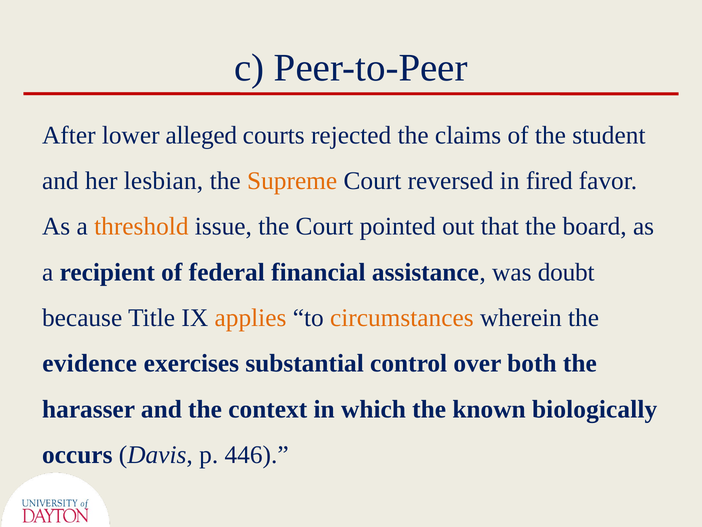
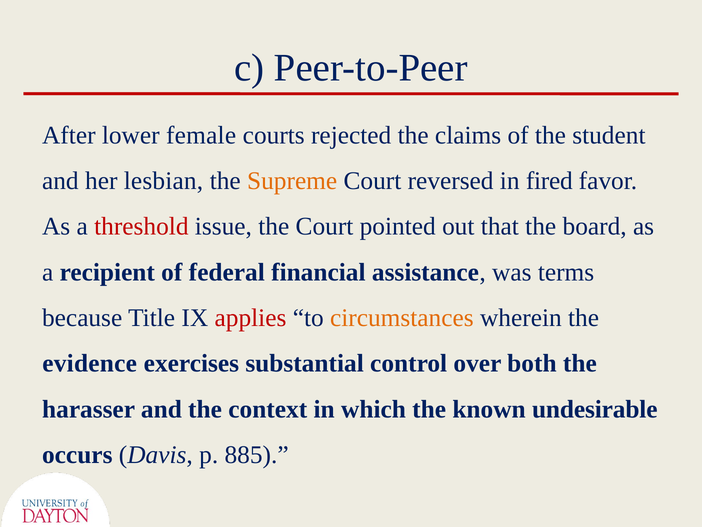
alleged: alleged -> female (201, 135)
threshold colour: orange -> red (141, 226)
doubt: doubt -> terms (566, 272)
applies colour: orange -> red (250, 318)
biologically: biologically -> undesirable (595, 409)
446: 446 -> 885 (257, 454)
